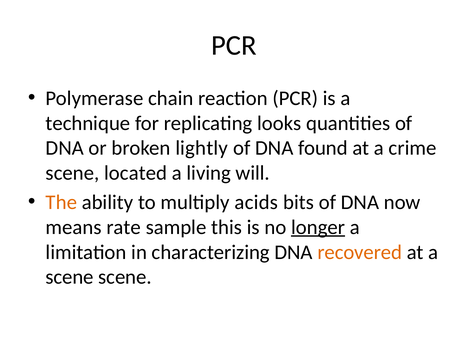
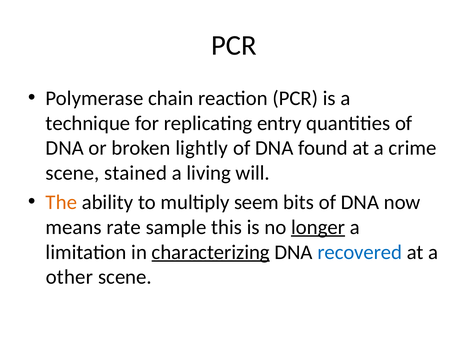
looks: looks -> entry (279, 123)
located: located -> stained (136, 173)
acids: acids -> seem (256, 202)
characterizing underline: none -> present (211, 252)
recovered colour: orange -> blue (360, 252)
scene: scene -> other (69, 277)
